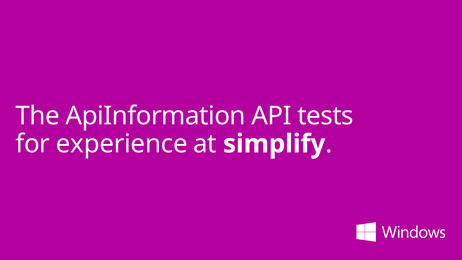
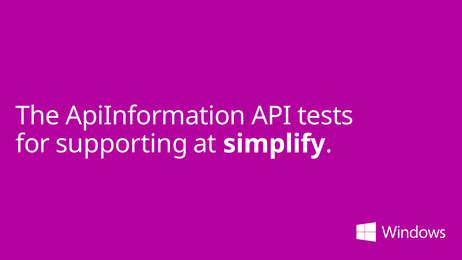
experience: experience -> supporting (122, 144)
